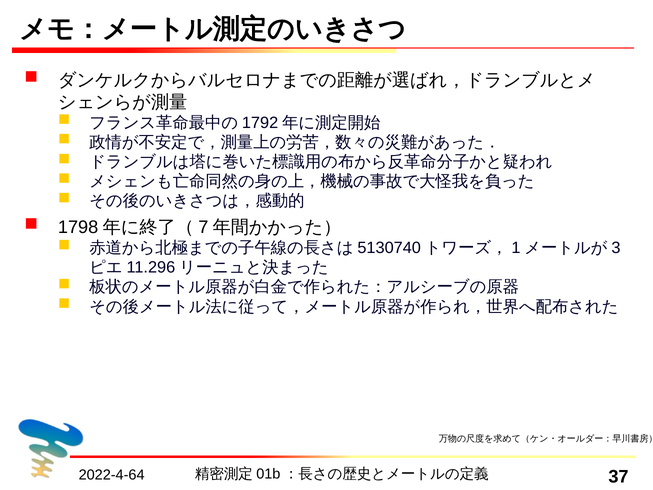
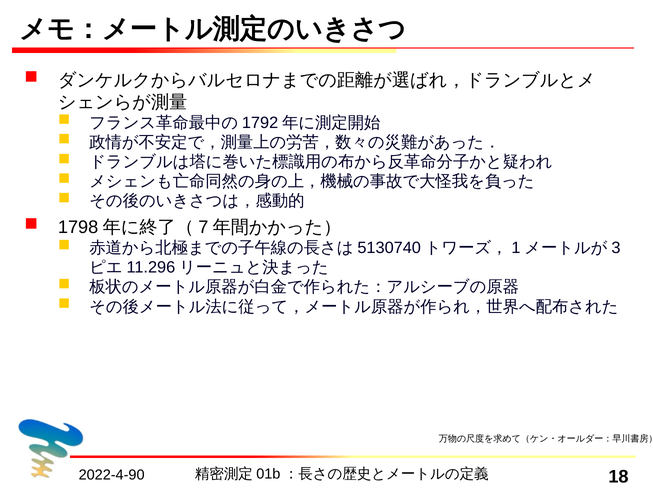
2022-4-64: 2022-4-64 -> 2022-4-90 (112, 474)
37: 37 -> 18 (618, 476)
